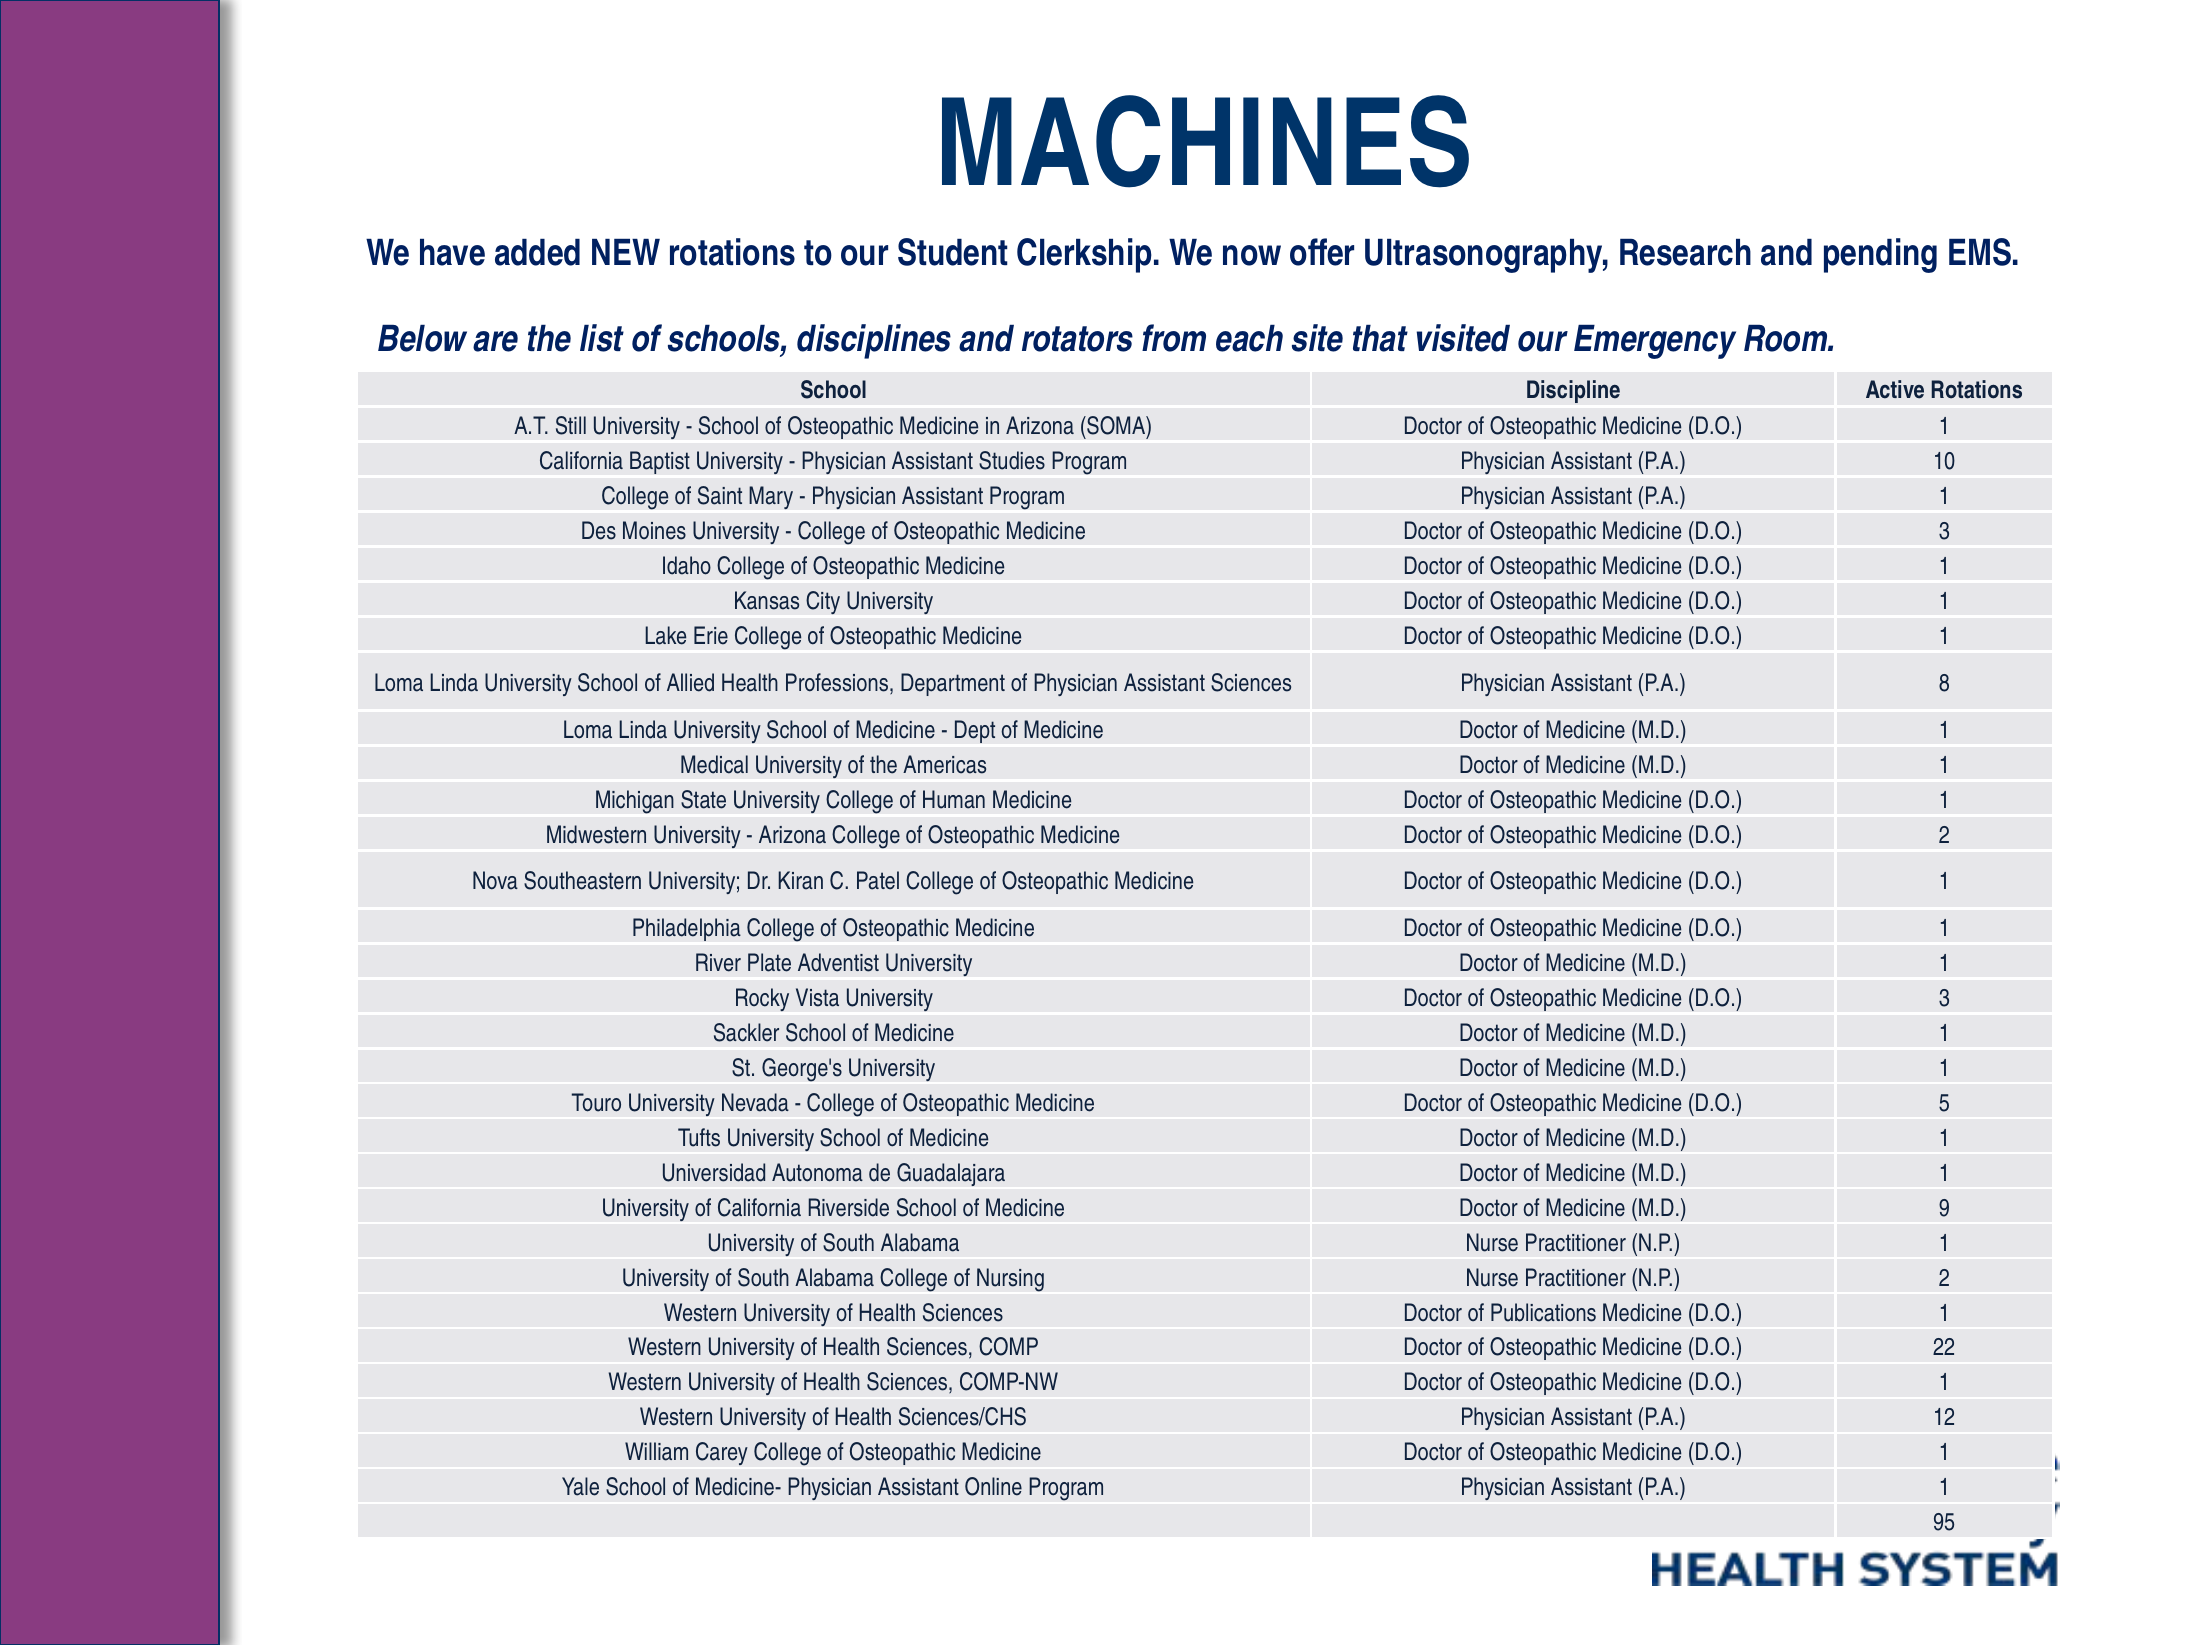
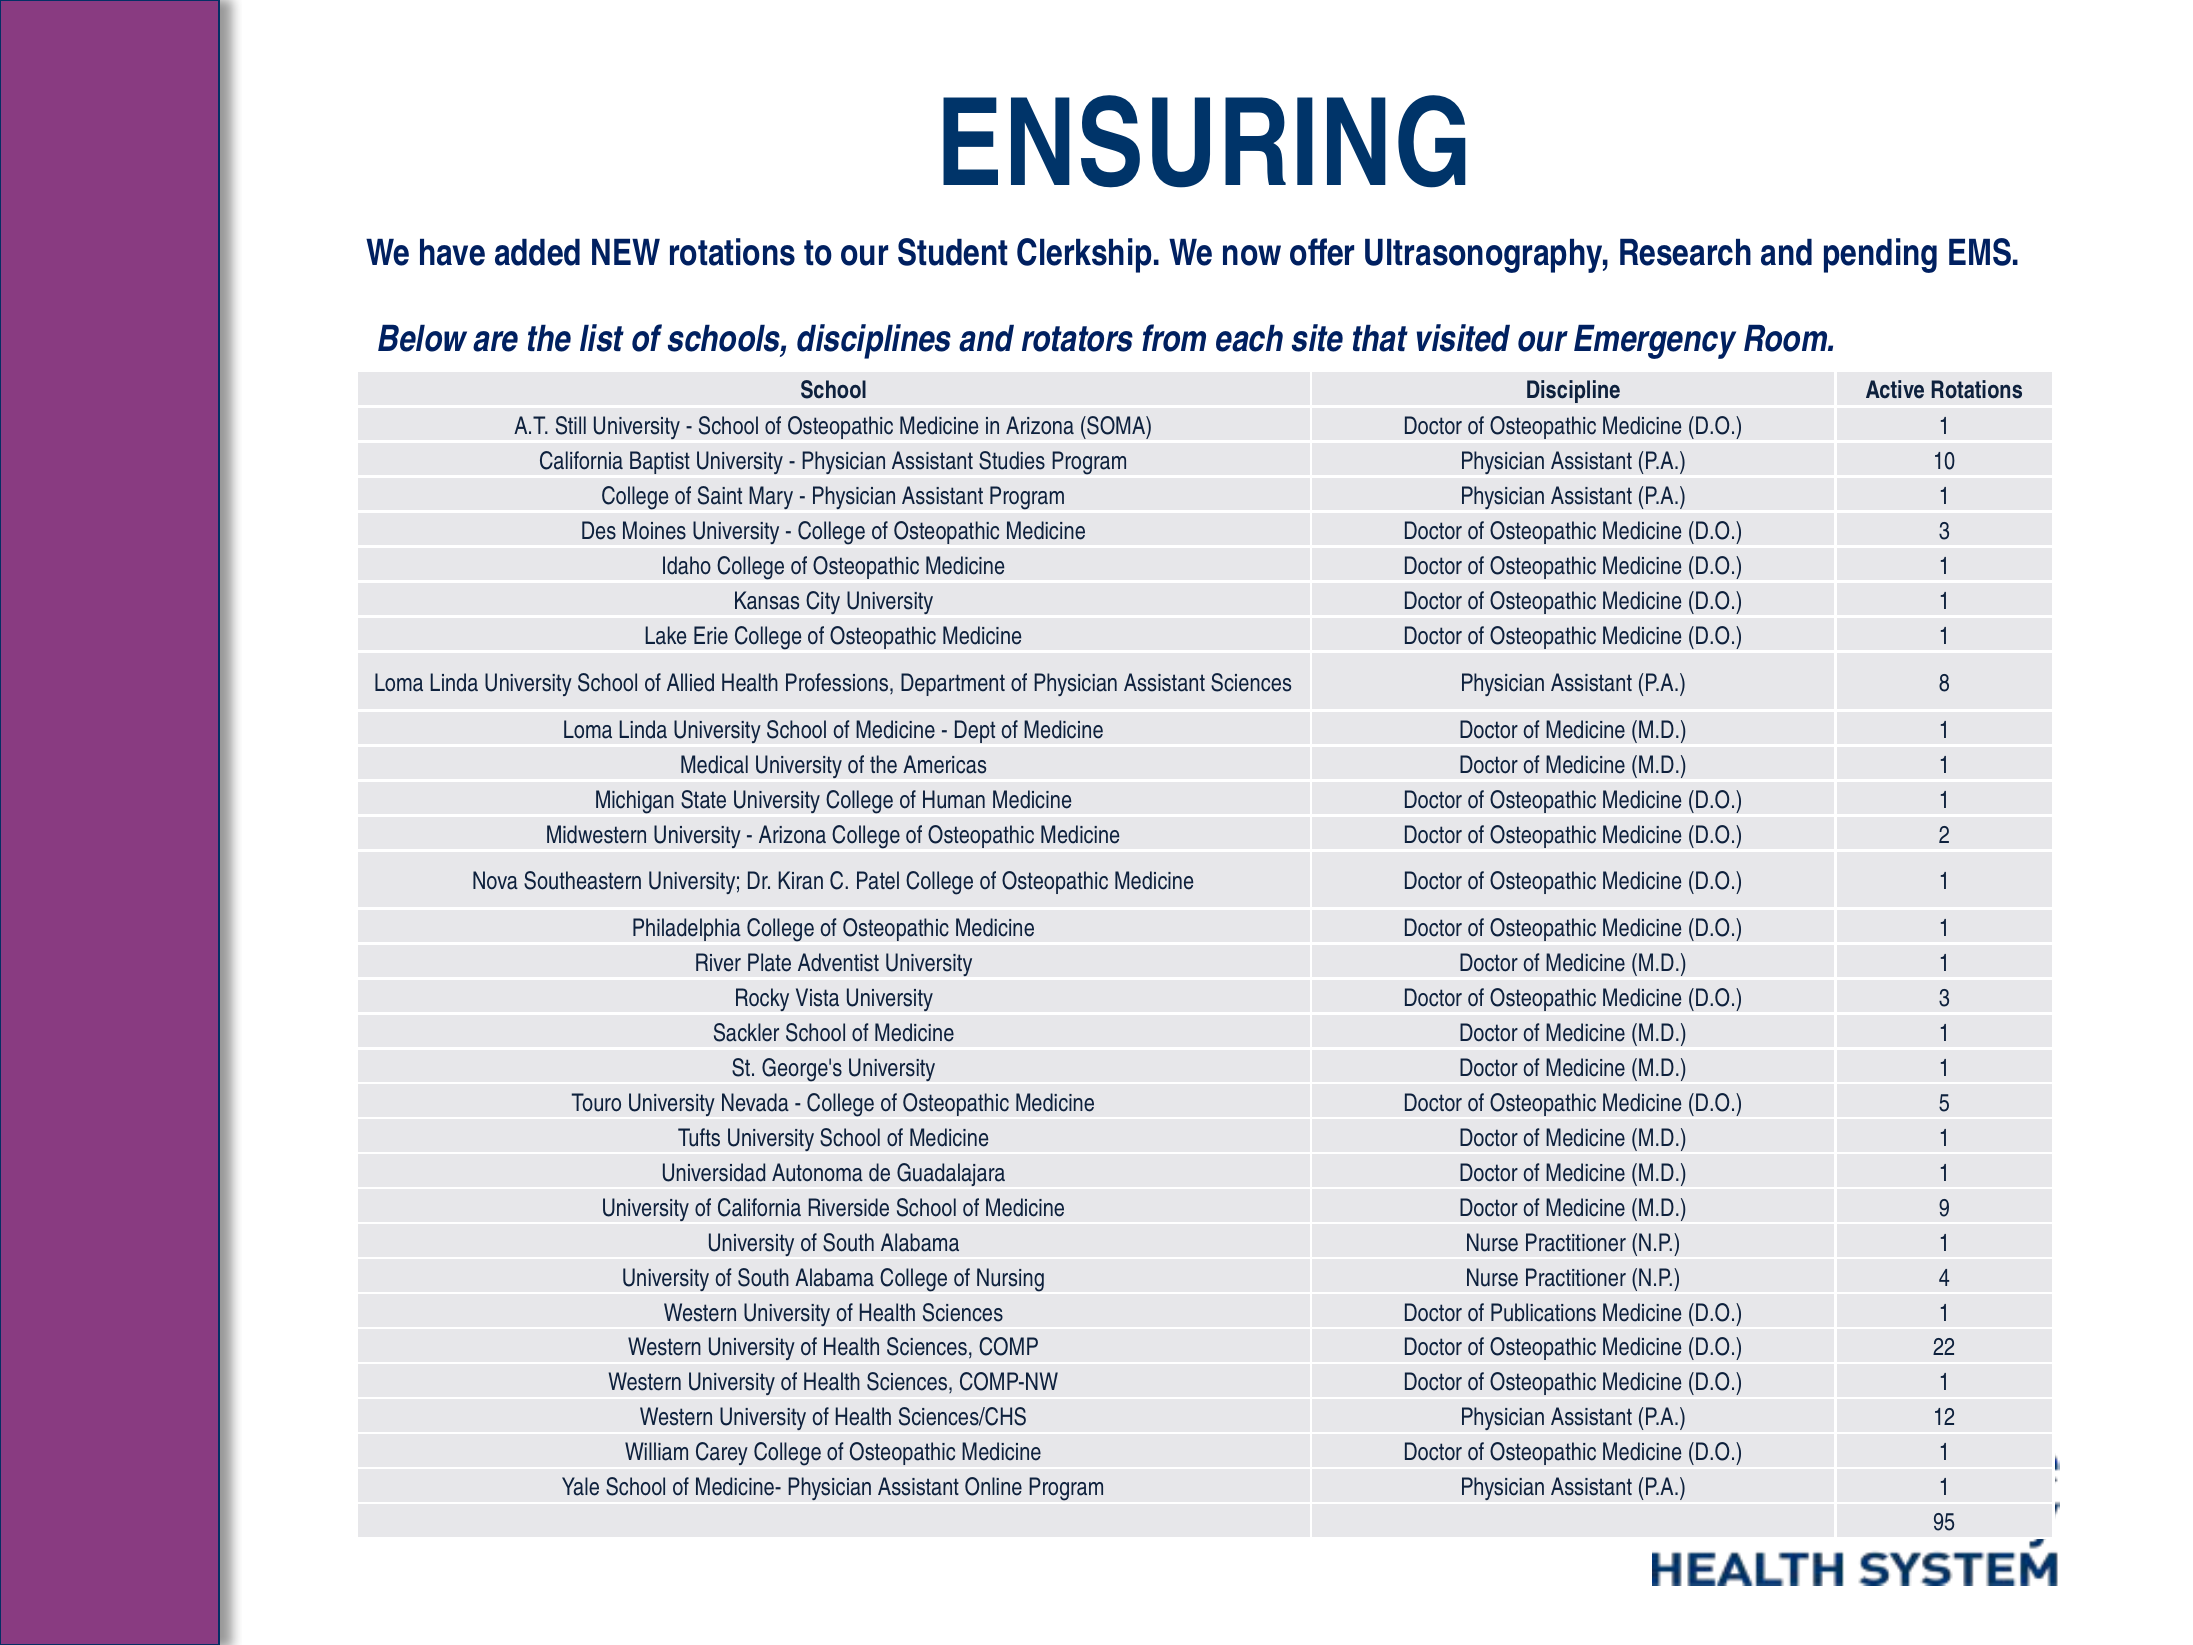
MACHINES: MACHINES -> ENSURING (1204, 146)
N.P 2: 2 -> 4 (1944, 1278)
